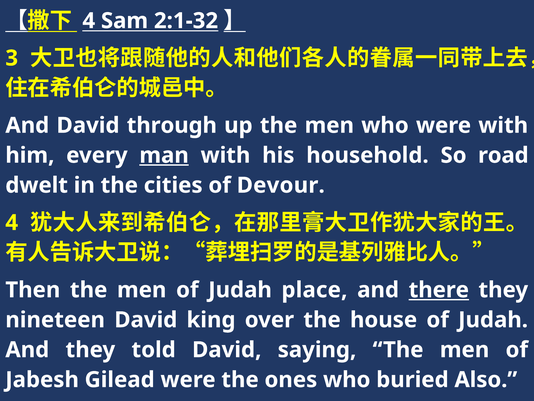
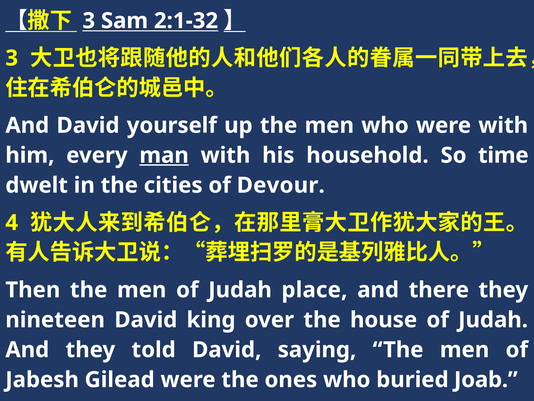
4: 4 -> 3 (89, 21)
through: through -> yourself (172, 125)
road: road -> time (503, 155)
there underline: present -> none (439, 290)
Also: Also -> Joab (486, 379)
